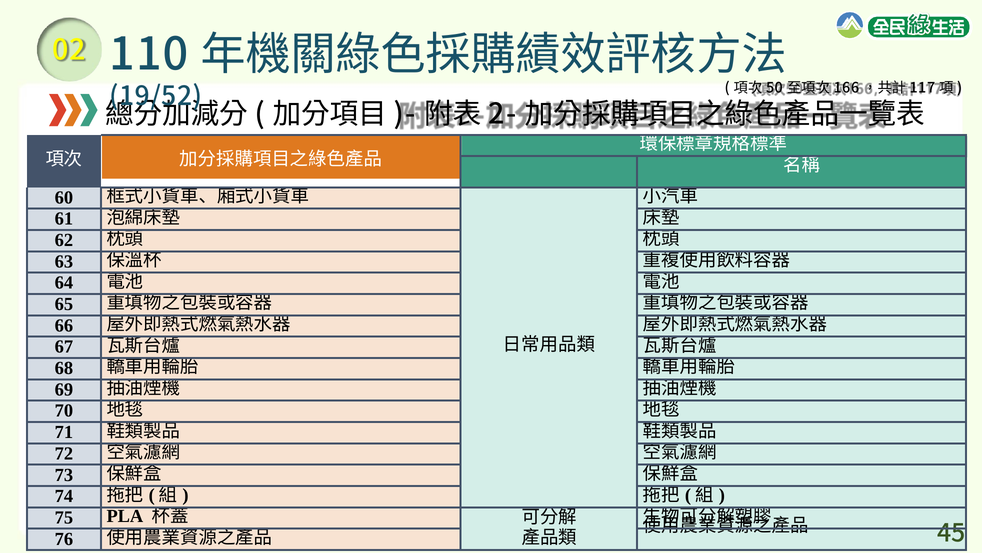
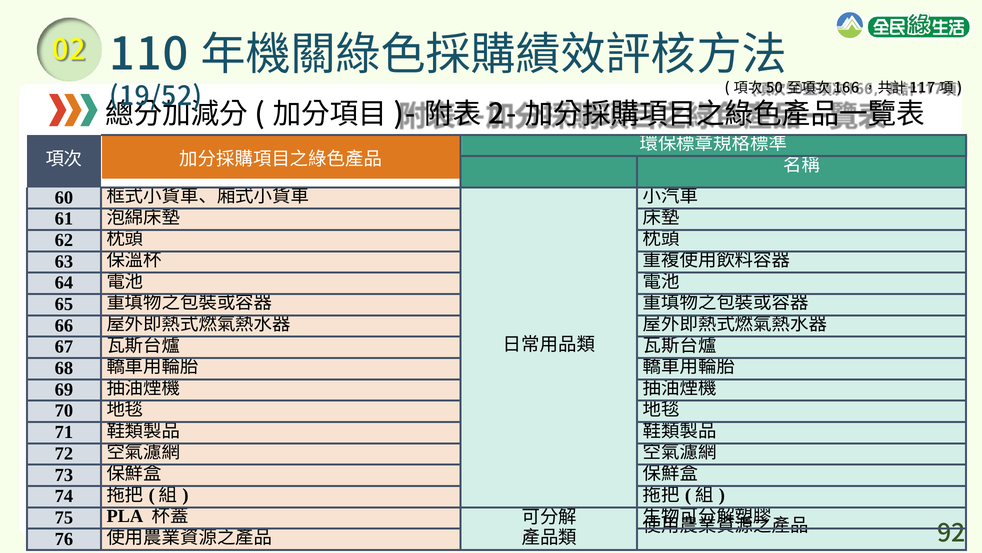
45: 45 -> 92 (951, 533)
